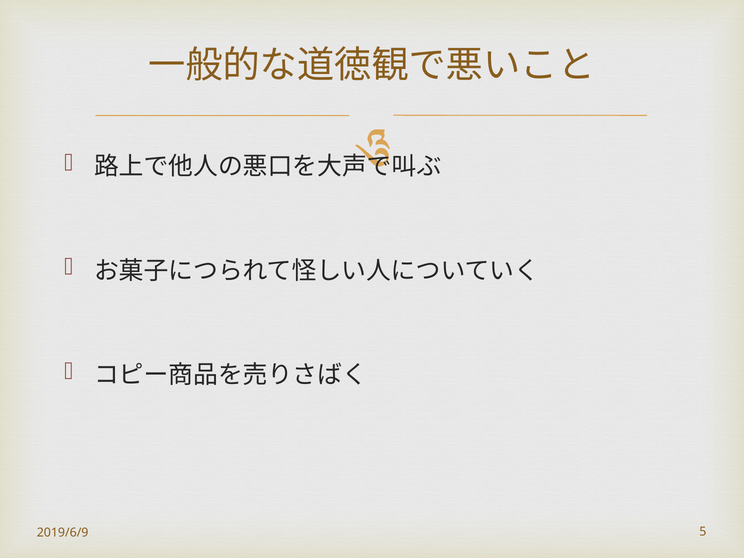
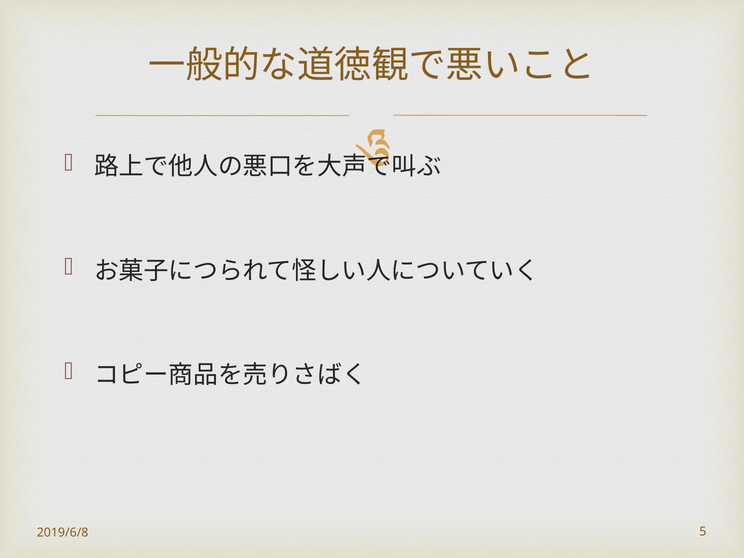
2019/6/9: 2019/6/9 -> 2019/6/8 (63, 532)
